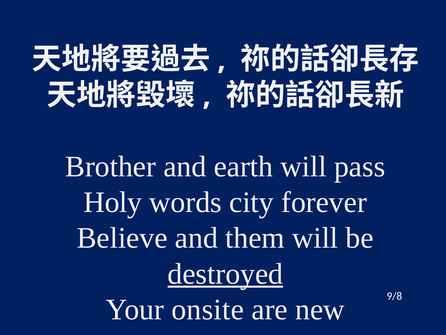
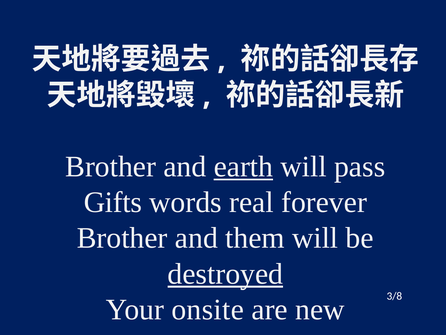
earth underline: none -> present (243, 166)
Holy: Holy -> Gifts (113, 202)
city: city -> real (251, 202)
Believe: Believe -> Brother (122, 238)
9/8: 9/8 -> 3/8 (394, 296)
